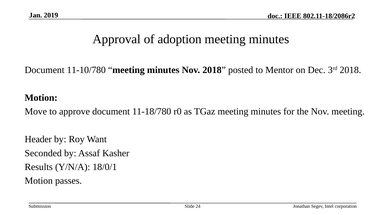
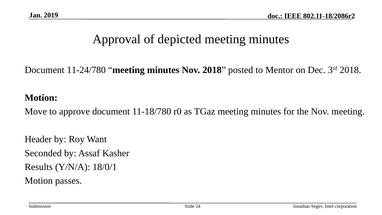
adoption: adoption -> depicted (179, 39)
11-10/780: 11-10/780 -> 11-24/780 (86, 70)
